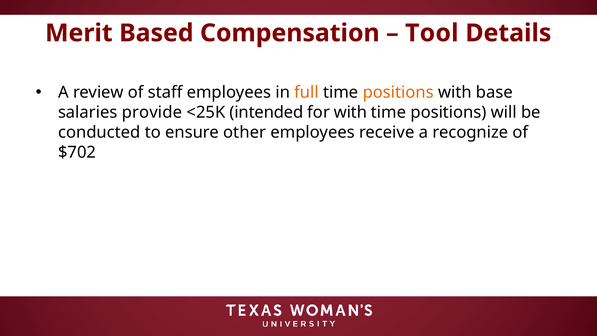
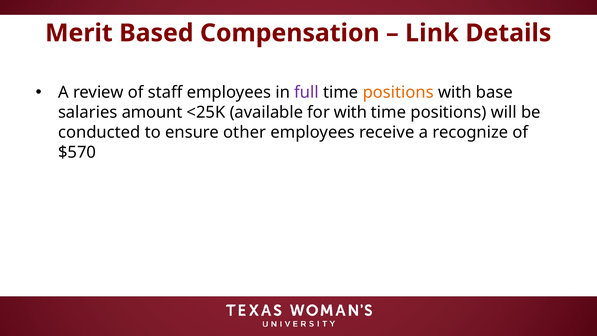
Tool: Tool -> Link (432, 33)
full colour: orange -> purple (307, 92)
provide: provide -> amount (152, 112)
intended: intended -> available (266, 112)
$702: $702 -> $570 (77, 152)
